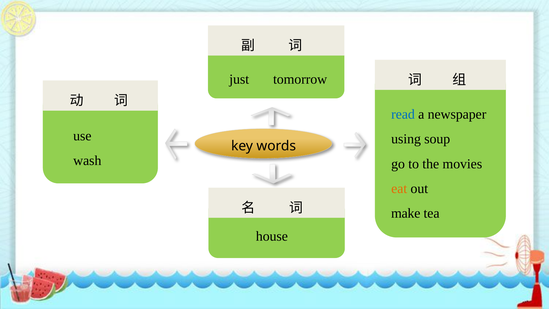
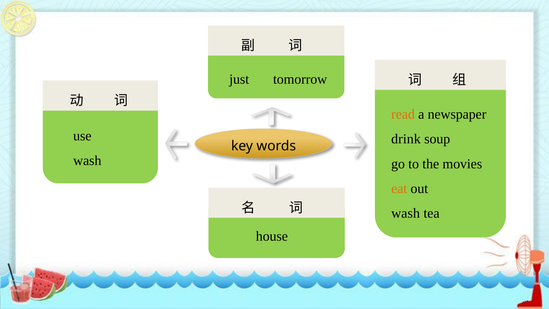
read colour: blue -> orange (403, 114)
using: using -> drink (406, 139)
make: make -> wash (406, 213)
